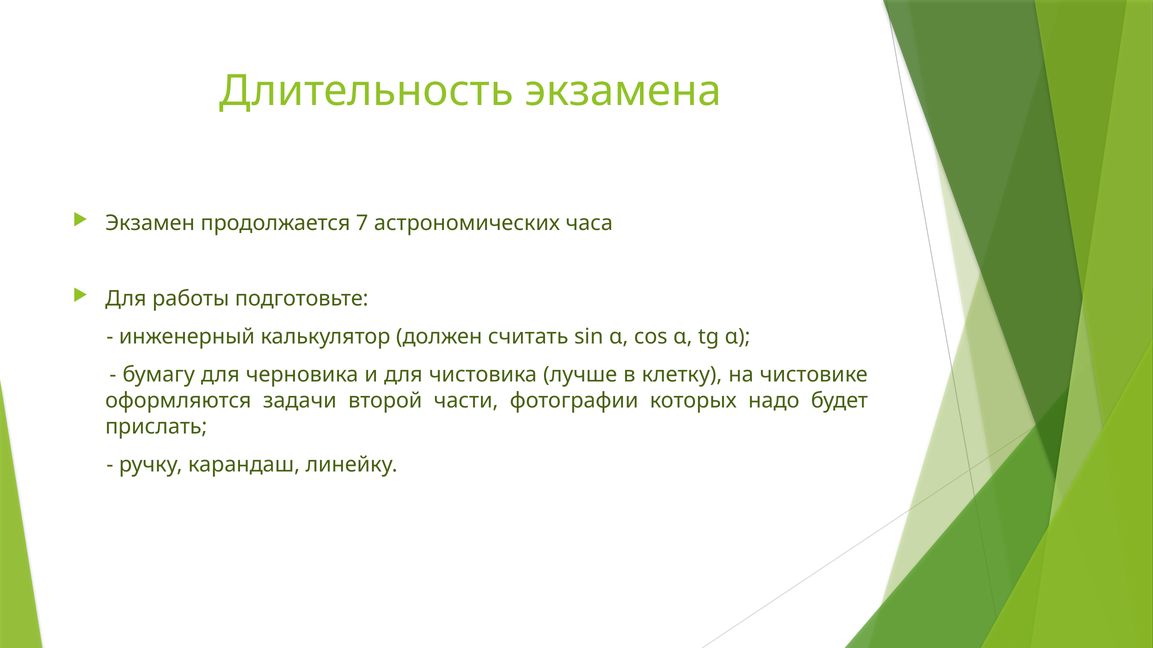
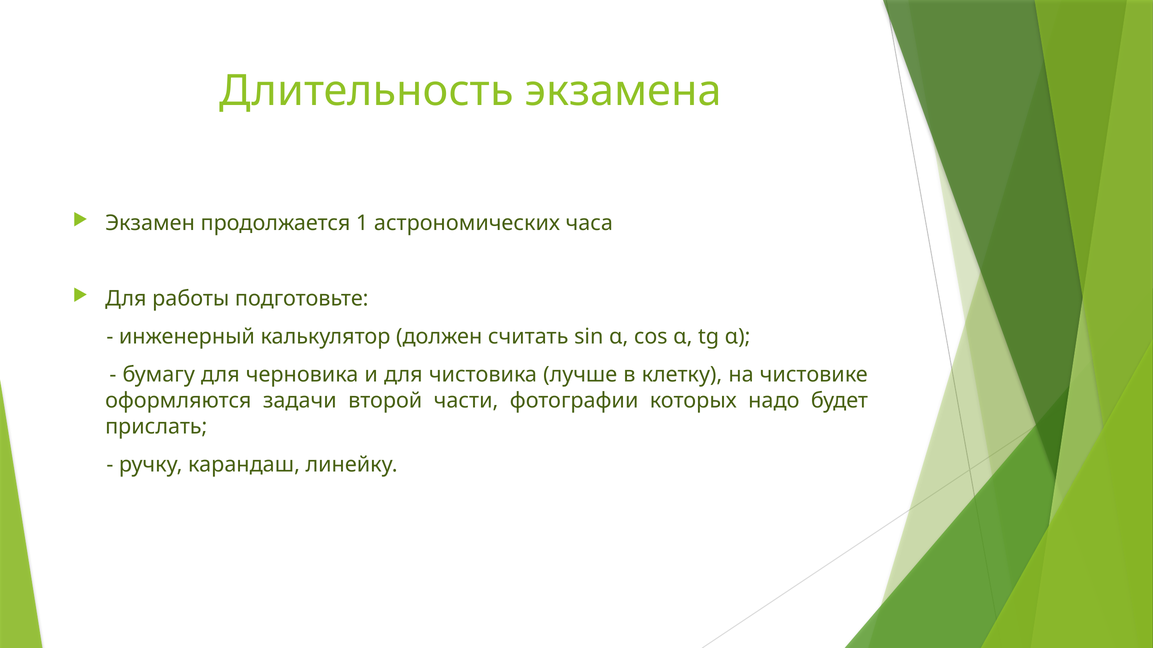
7: 7 -> 1 (362, 223)
